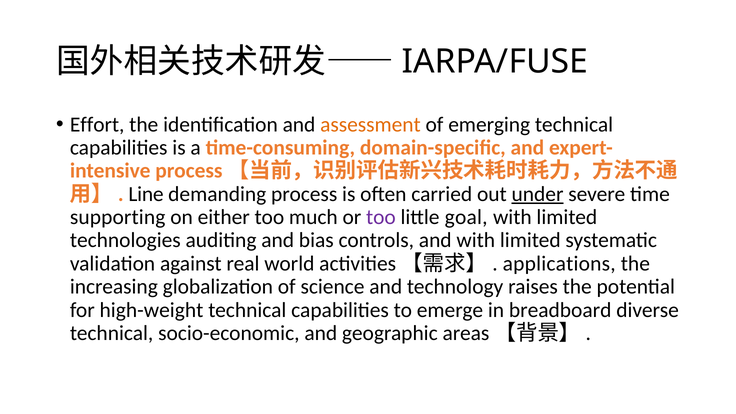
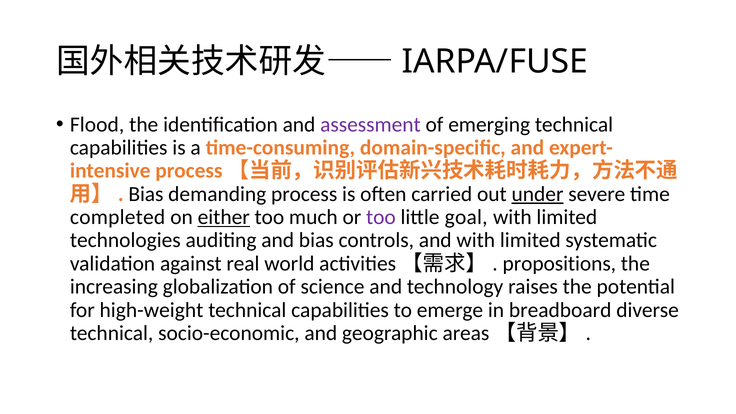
Effort: Effort -> Flood (97, 124)
assessment colour: orange -> purple (370, 124)
Line: Line -> Bias (146, 194)
supporting: supporting -> completed (118, 217)
either underline: none -> present (224, 217)
applications: applications -> propositions (559, 264)
